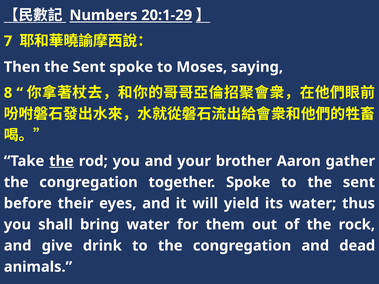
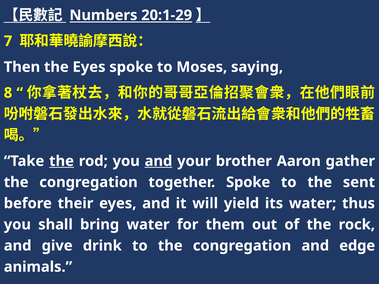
Then the Sent: Sent -> Eyes (89, 67)
and underline: none -> present (158, 161)
dead: dead -> edge (357, 246)
